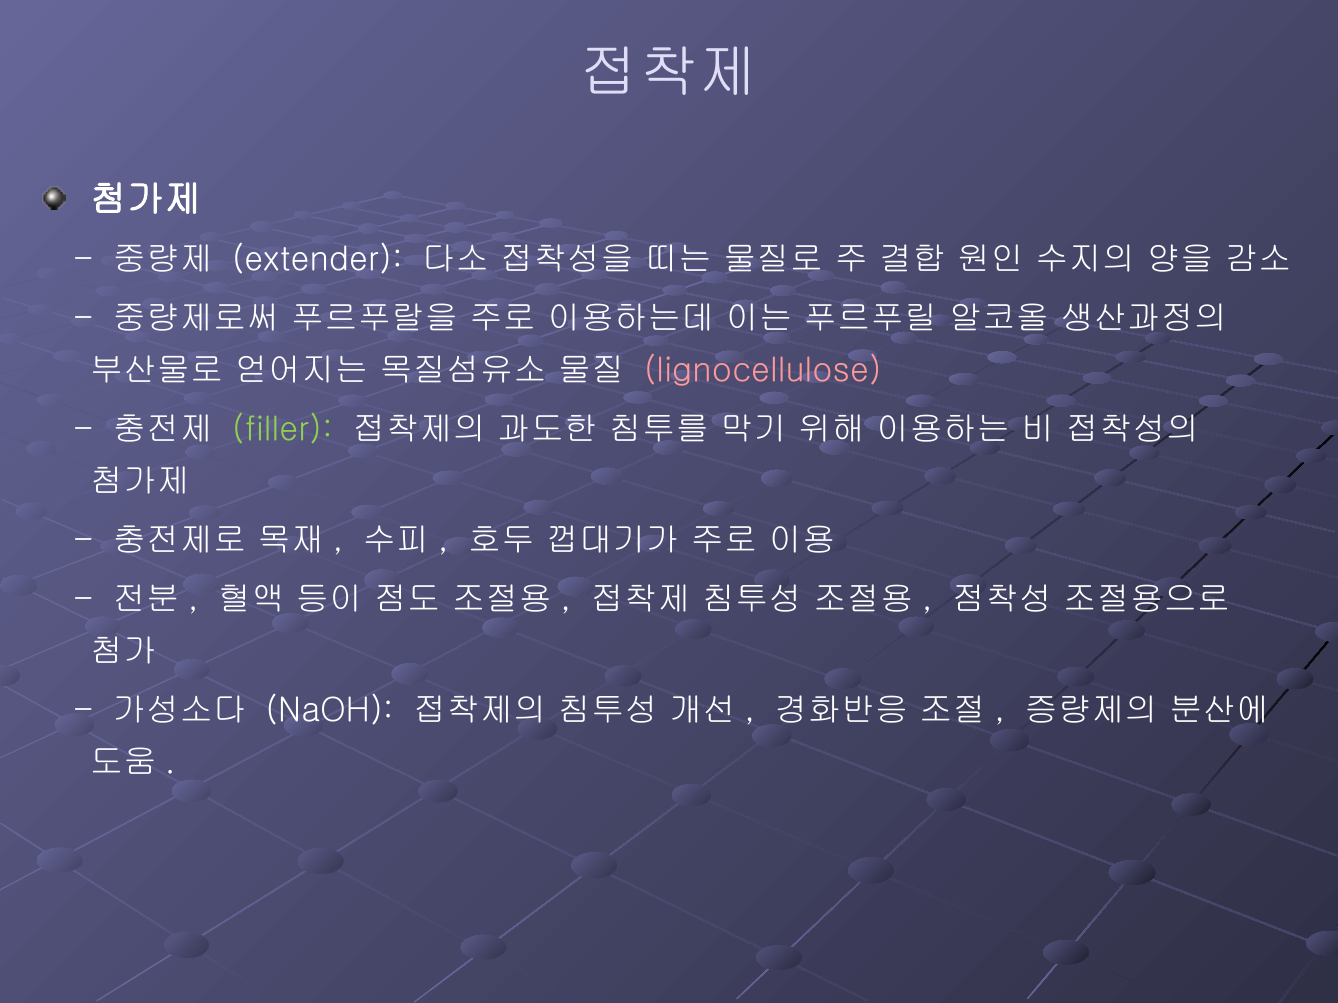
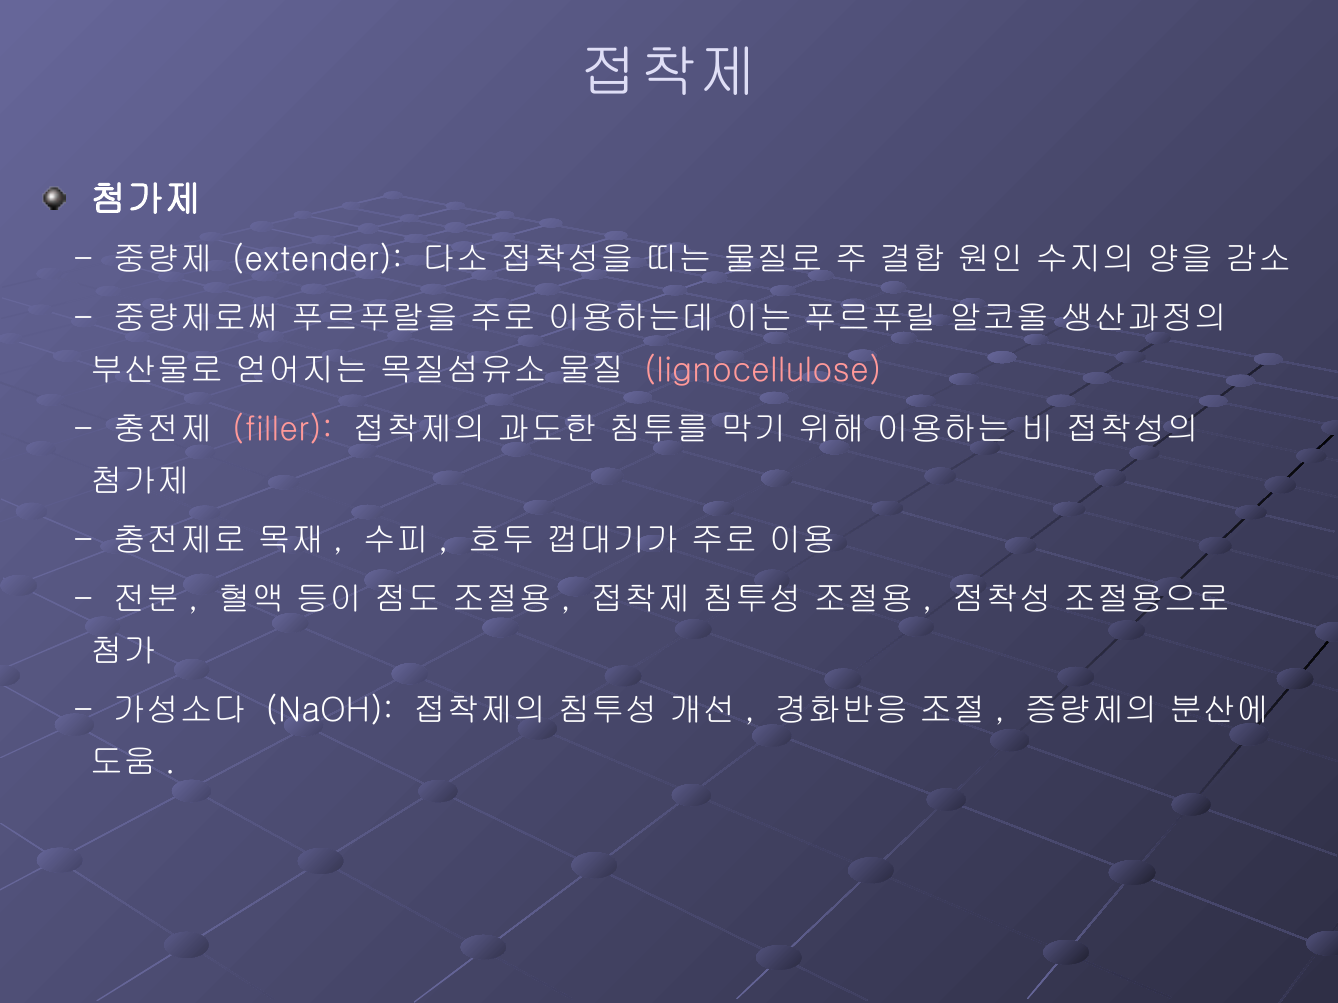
filler colour: light green -> pink (283, 430)
